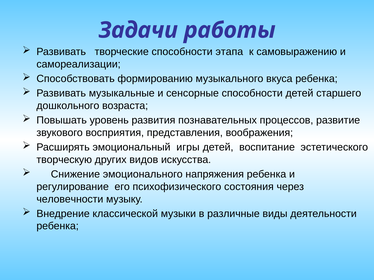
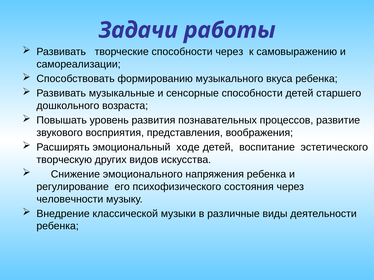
способности этапа: этапа -> через (229, 52)
игры: игры -> ходе (188, 147)
